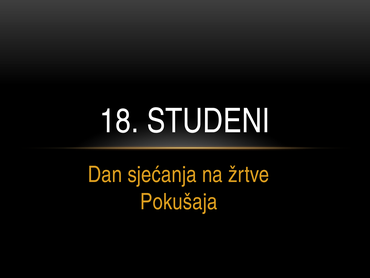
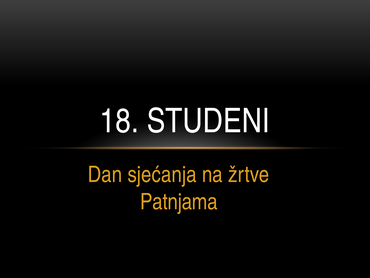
Pokušaja: Pokušaja -> Patnjama (179, 201)
